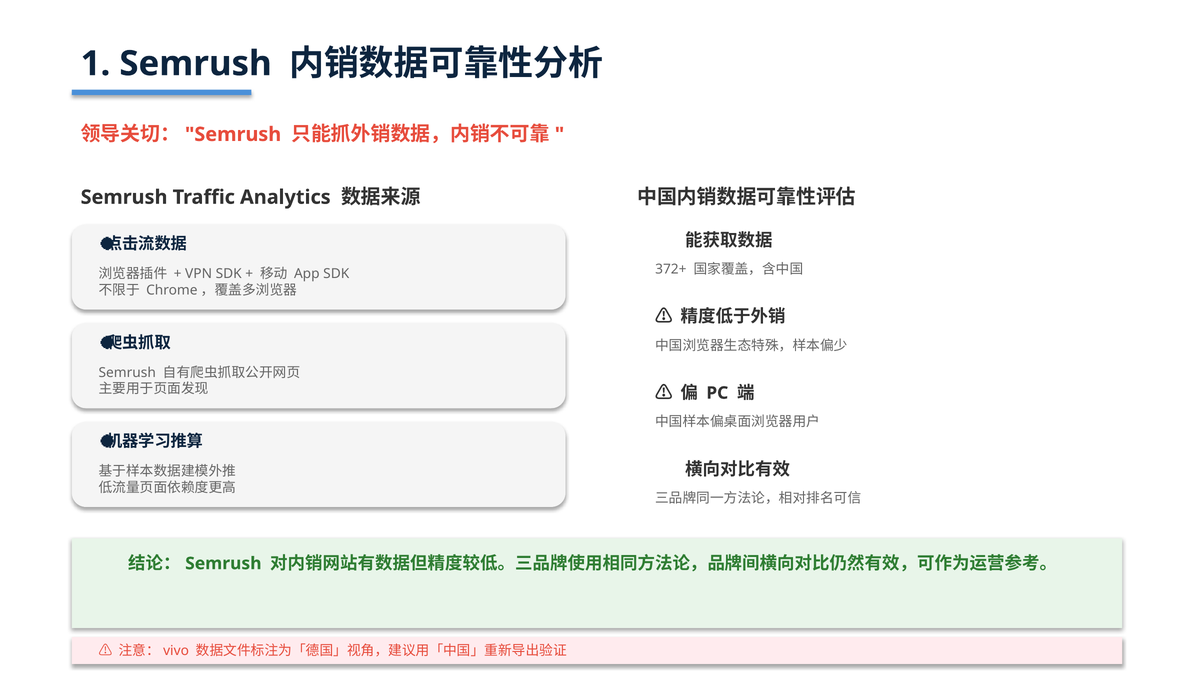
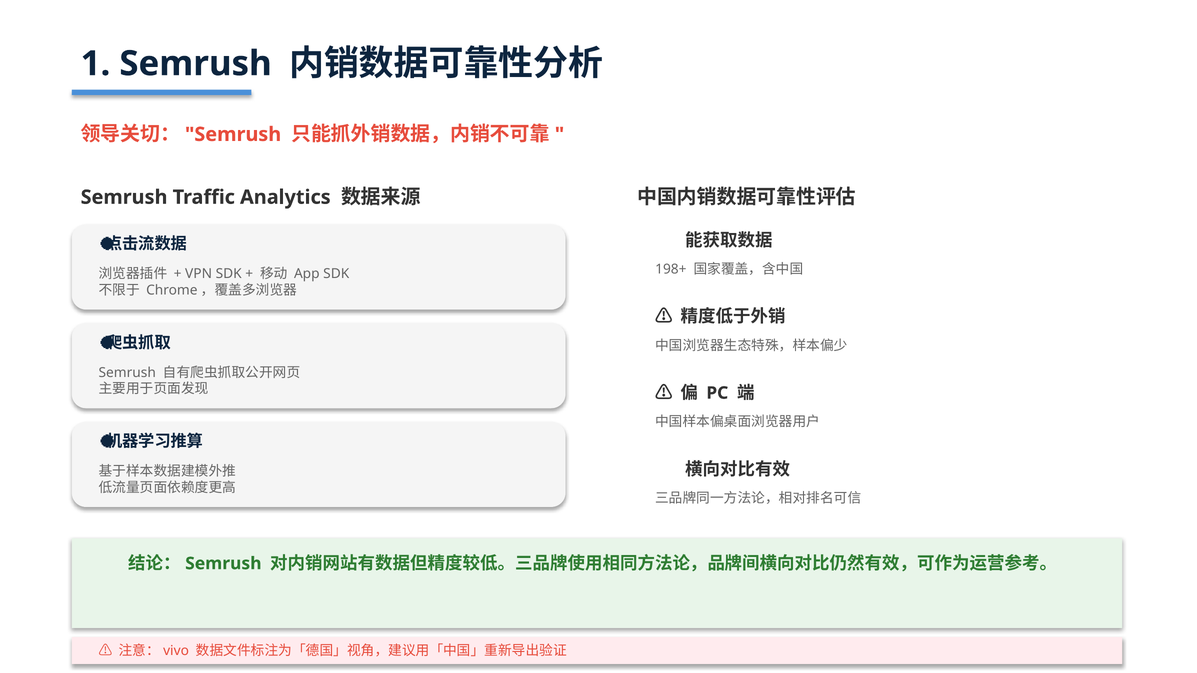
372+: 372+ -> 198+ (671, 269)
